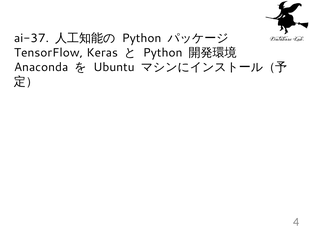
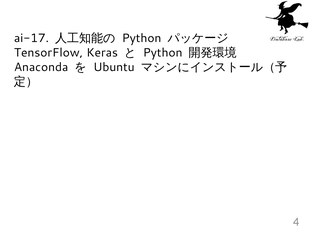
ai-37: ai-37 -> ai-17 (31, 38)
